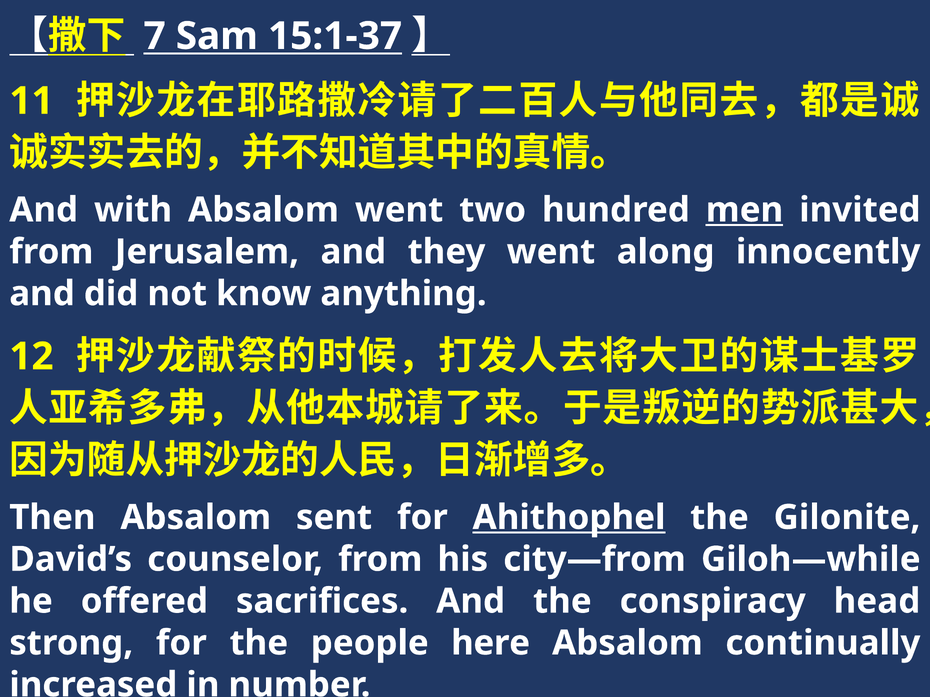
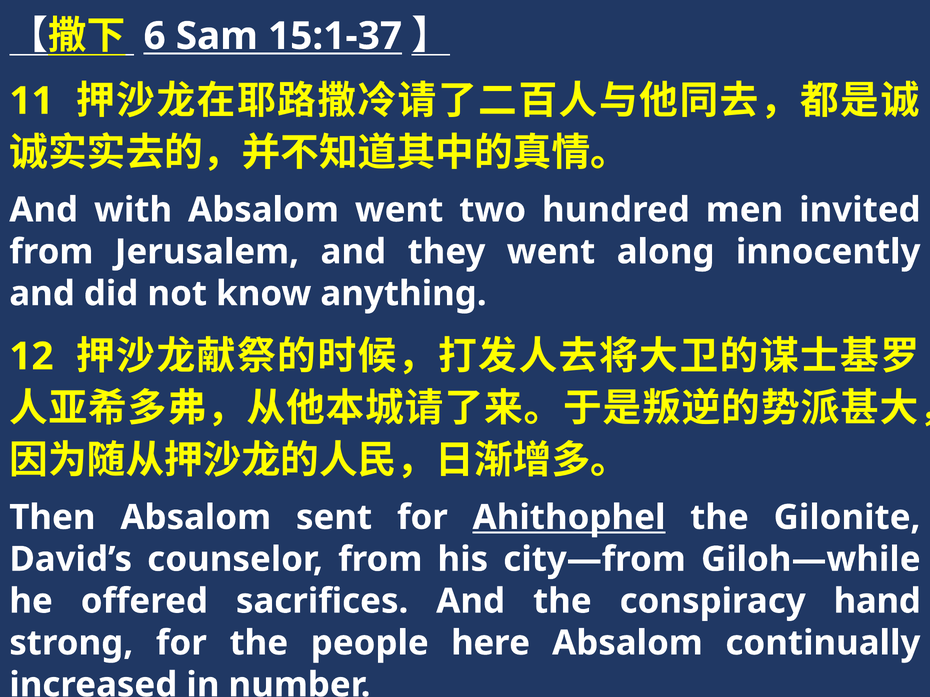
7: 7 -> 6 (155, 36)
men underline: present -> none (744, 210)
head: head -> hand (877, 602)
